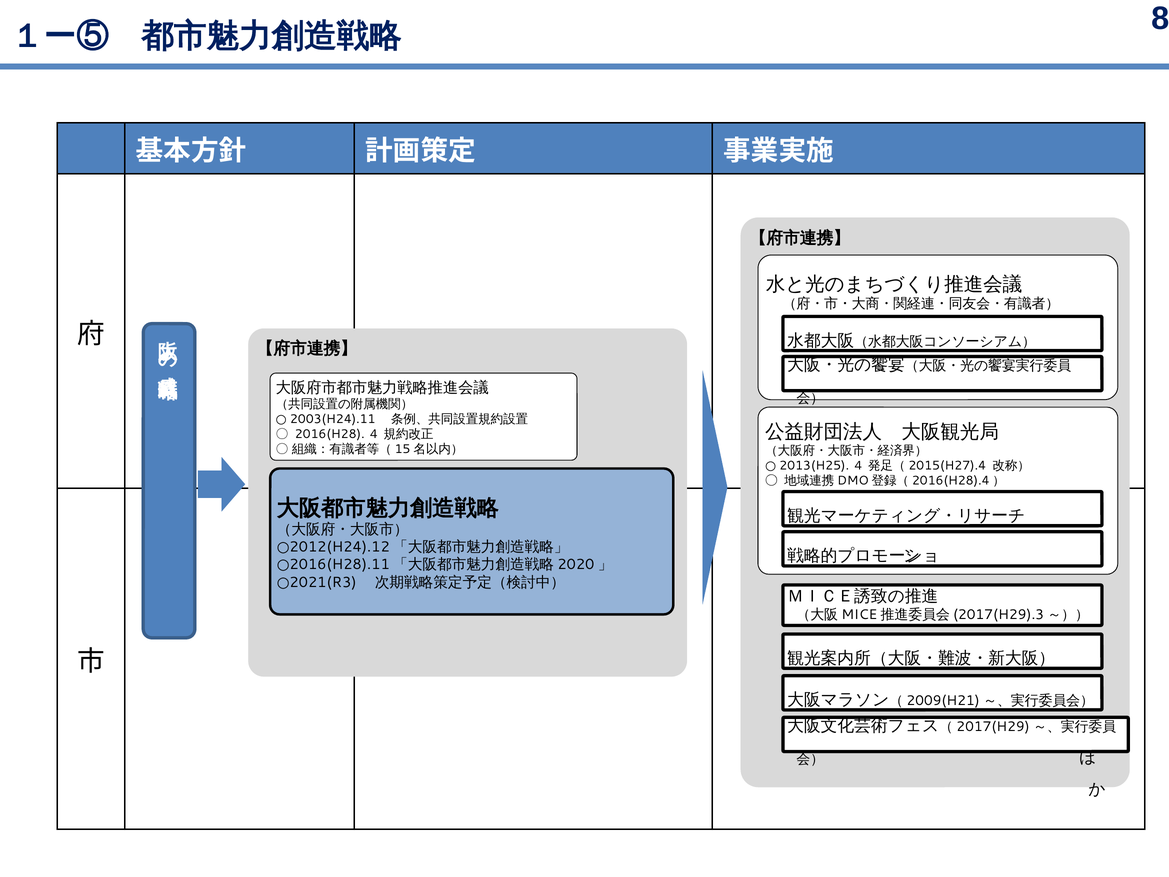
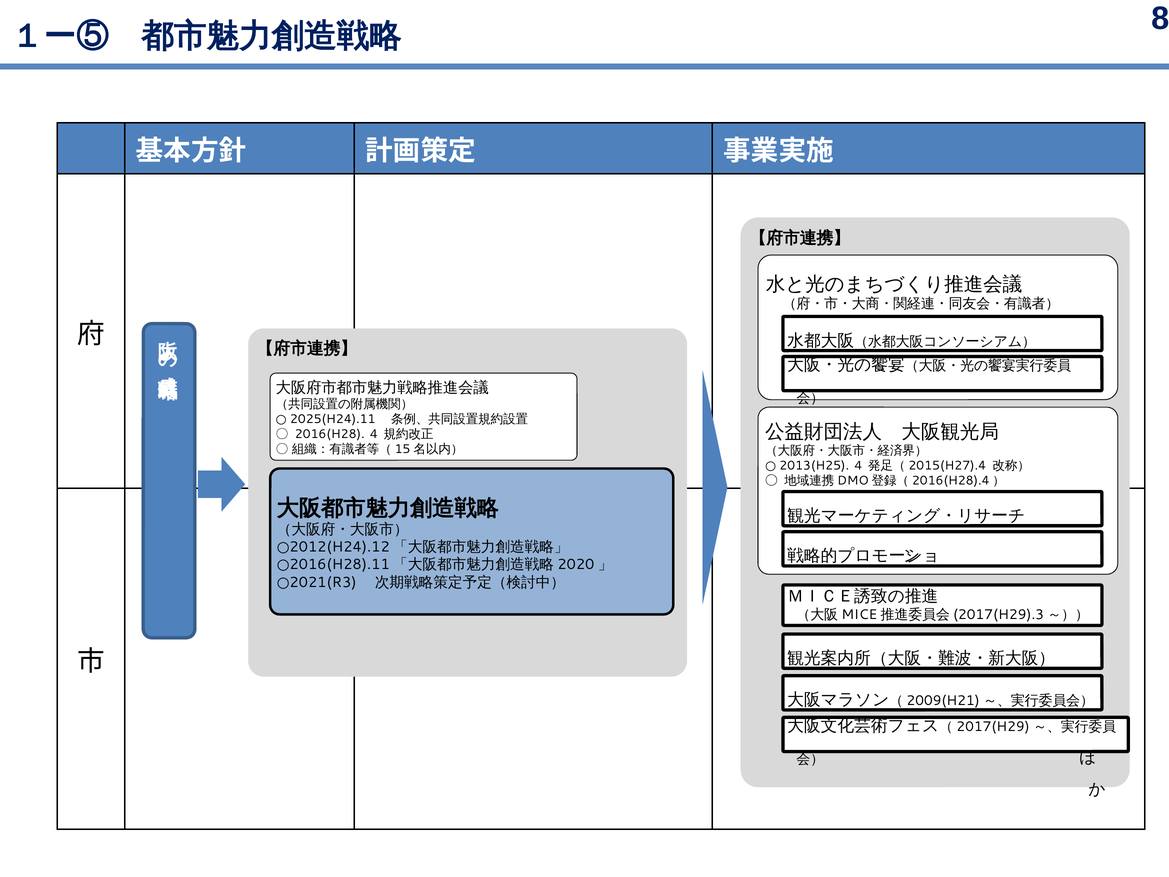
2003(H24).11: 2003(H24).11 -> 2025(H24).11 (333, 419)
